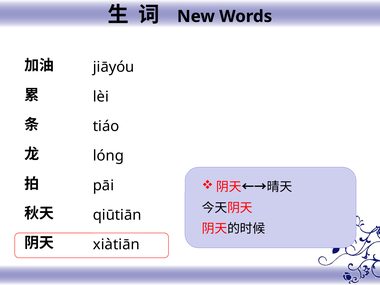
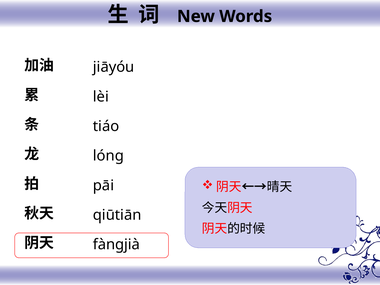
xiàtiān: xiàtiān -> fànɡjià (116, 245)
